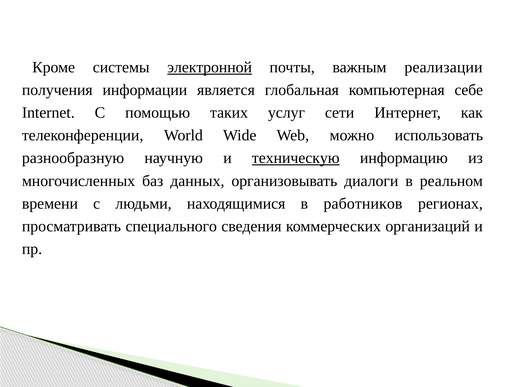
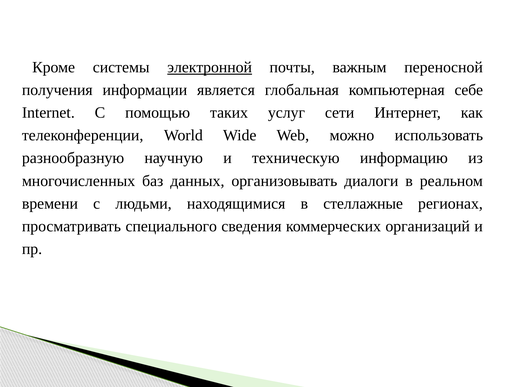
реализации: реализации -> переносной (444, 67)
техническую underline: present -> none (296, 158)
работников: работников -> стеллажные (363, 203)
